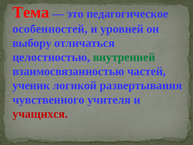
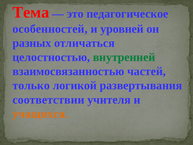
выбору: выбору -> разных (32, 43)
ученик: ученик -> только (31, 85)
чувственного: чувственного -> соответствии (48, 100)
учащихся colour: red -> orange (40, 114)
